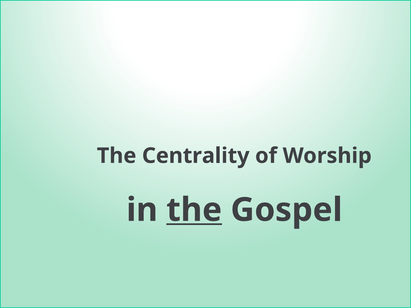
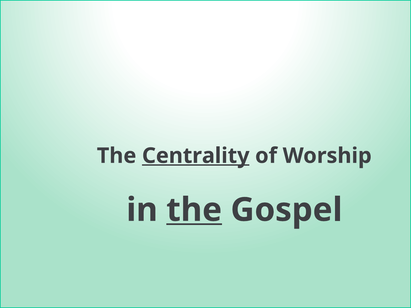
Centrality underline: none -> present (196, 156)
